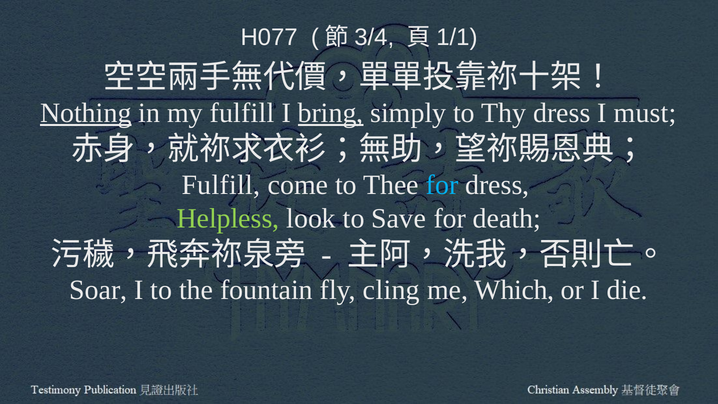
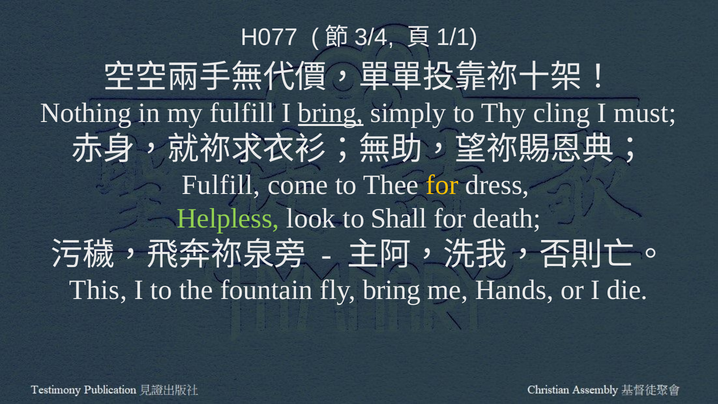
Nothing underline: present -> none (86, 113)
Thy dress: dress -> cling (562, 113)
for colour: light blue -> yellow (442, 185)
Save: Save -> Shall (399, 218)
Soar: Soar -> This (98, 290)
fly cling: cling -> bring (392, 290)
Which: Which -> Hands (514, 290)
